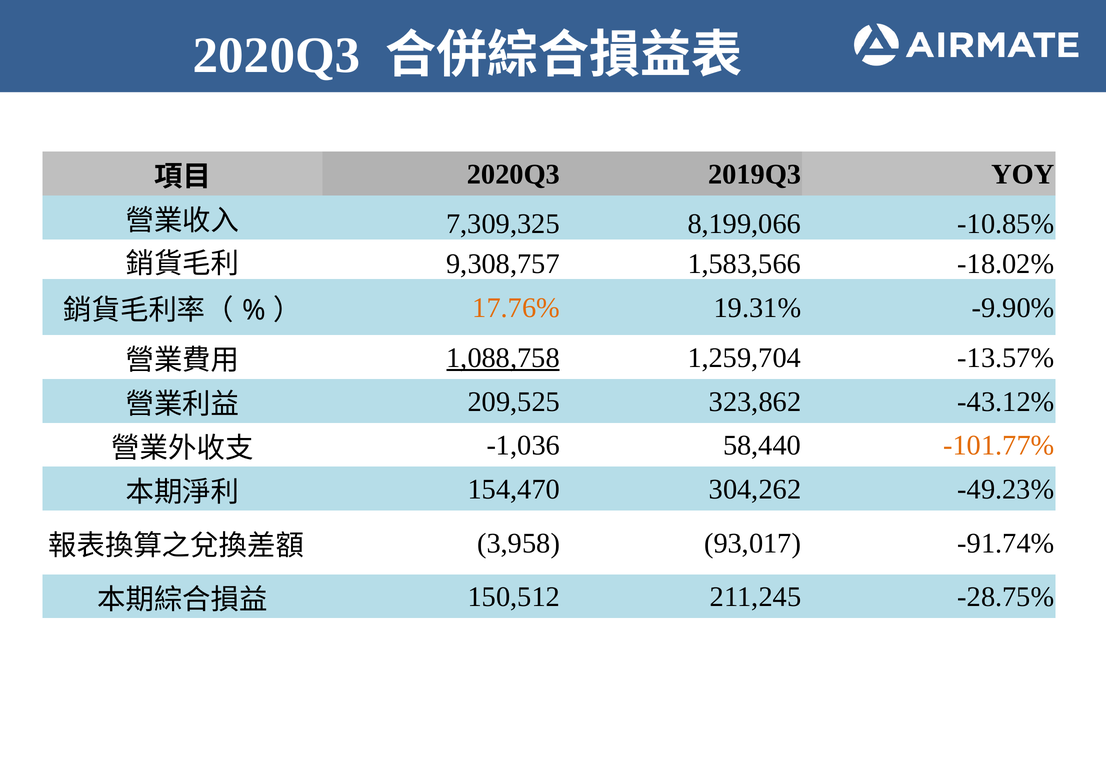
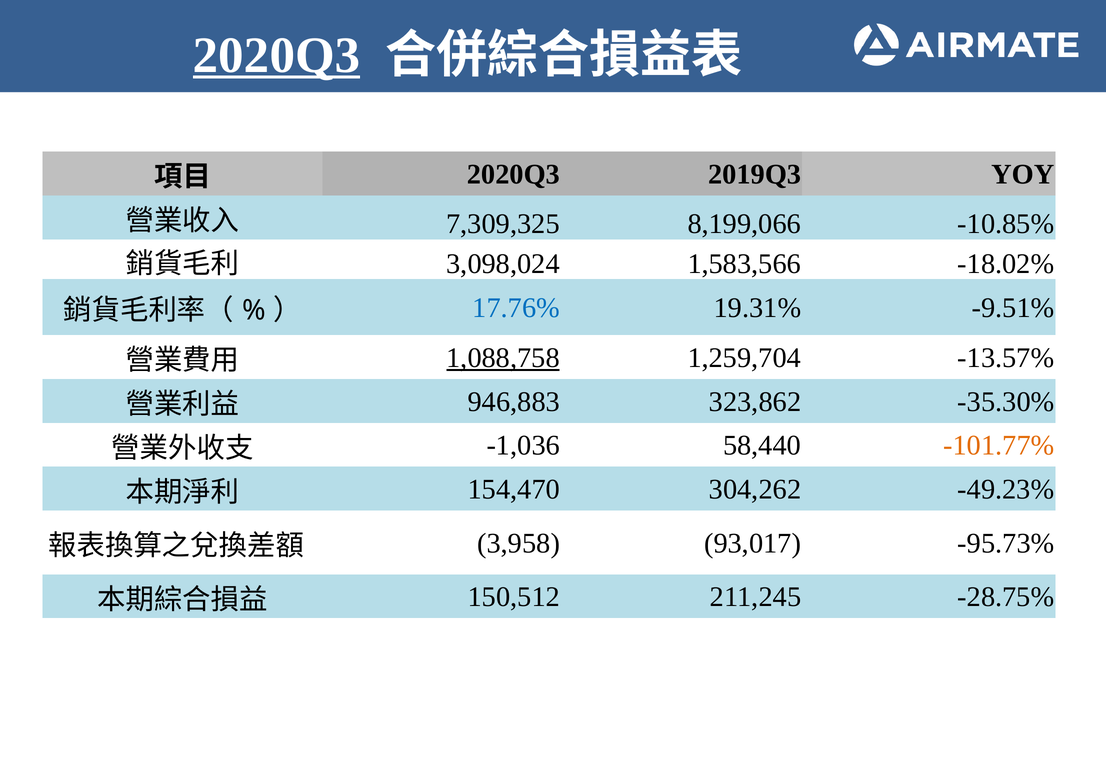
2020Q3 underline: none -> present (277, 55)
9,308,757: 9,308,757 -> 3,098,024 (503, 264)
17.76% colour: orange -> blue (516, 308)
-9.90%: -9.90% -> -9.51% (1013, 308)
209,525: 209,525 -> 946,883 (514, 401)
-43.12%: -43.12% -> -35.30% (1006, 401)
-91.74%: -91.74% -> -95.73% (1006, 543)
